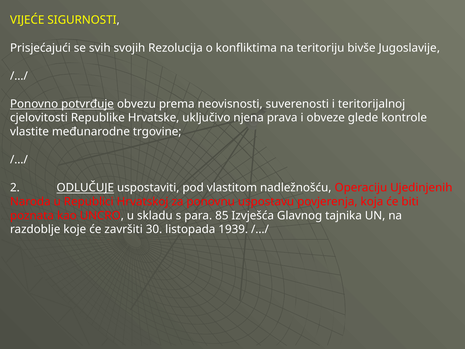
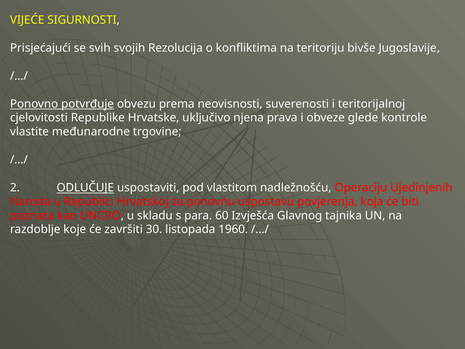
85: 85 -> 60 (222, 215)
1939: 1939 -> 1960 (233, 229)
